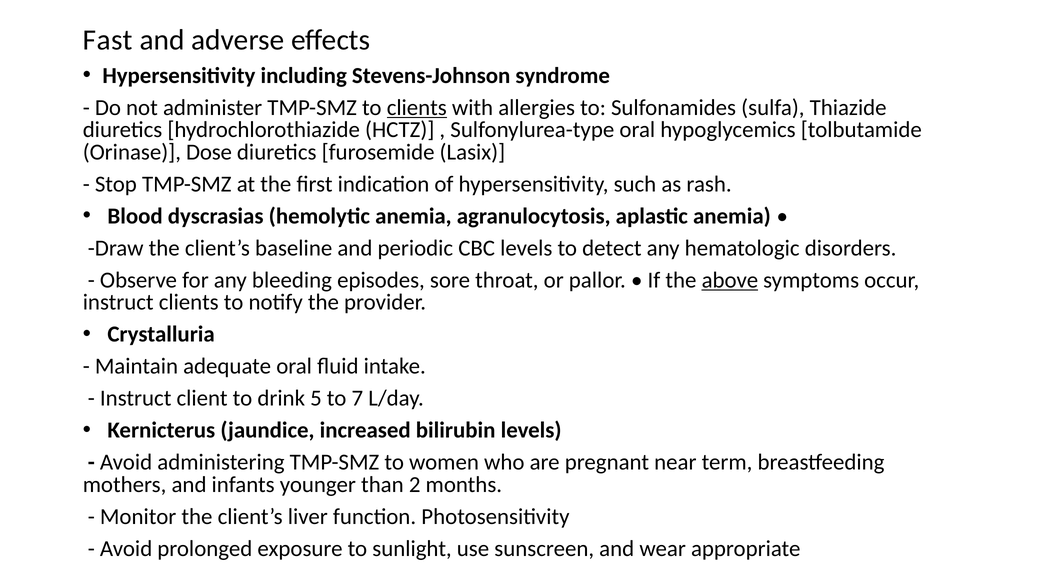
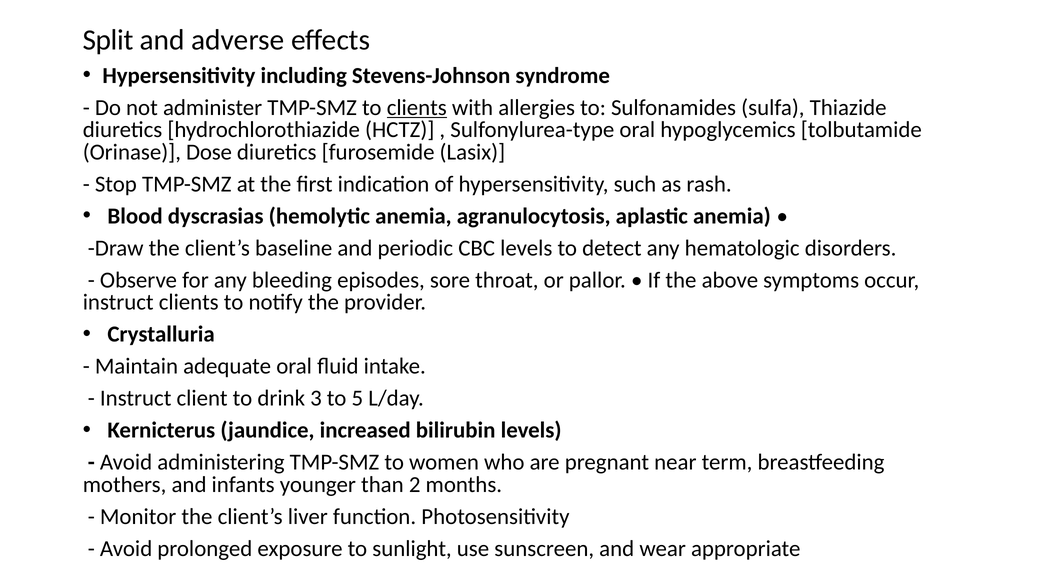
Fast: Fast -> Split (108, 40)
above underline: present -> none (730, 280)
5: 5 -> 3 (316, 399)
7: 7 -> 5 (357, 399)
